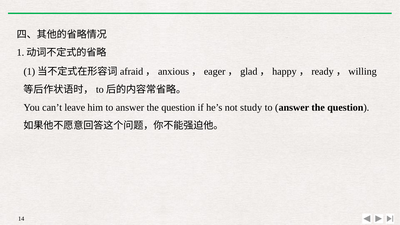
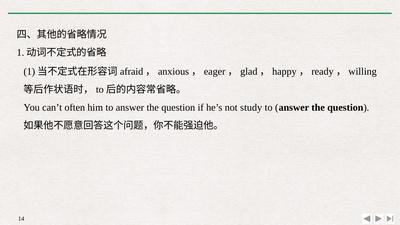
leave: leave -> often (75, 108)
